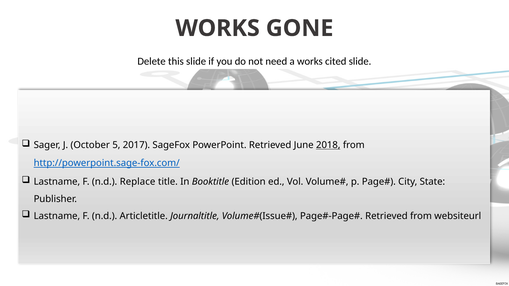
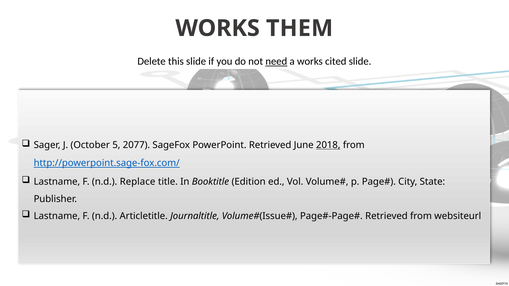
GONE: GONE -> THEM (300, 28)
need underline: none -> present (276, 62)
2017: 2017 -> 2077 (136, 145)
